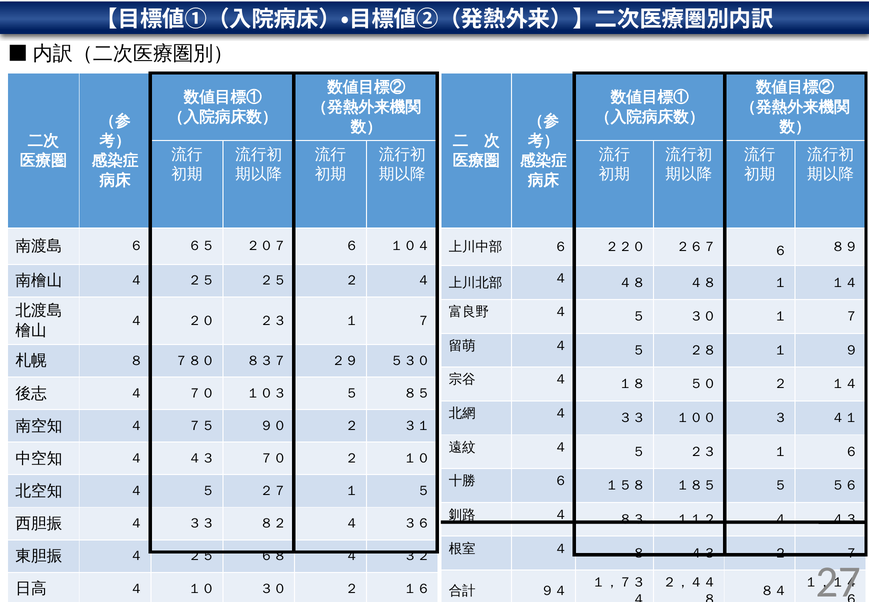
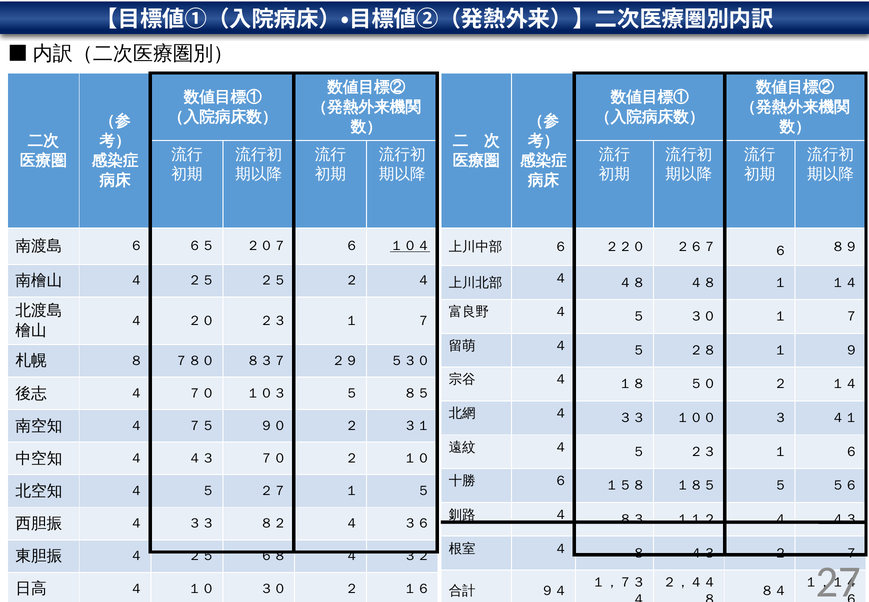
１０４ underline: none -> present (410, 246)
